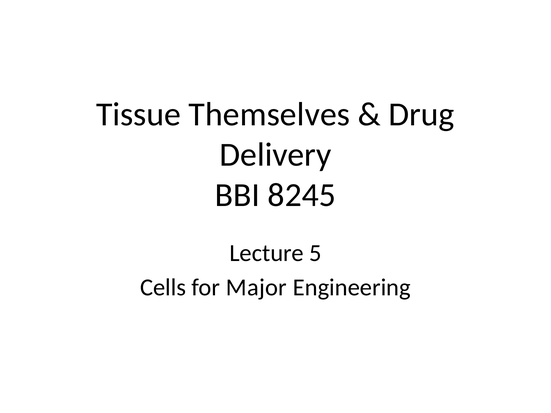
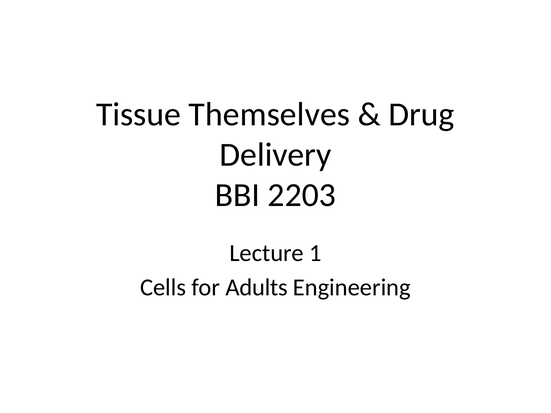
8245: 8245 -> 2203 (302, 195)
5: 5 -> 1 (315, 253)
Major: Major -> Adults (257, 288)
